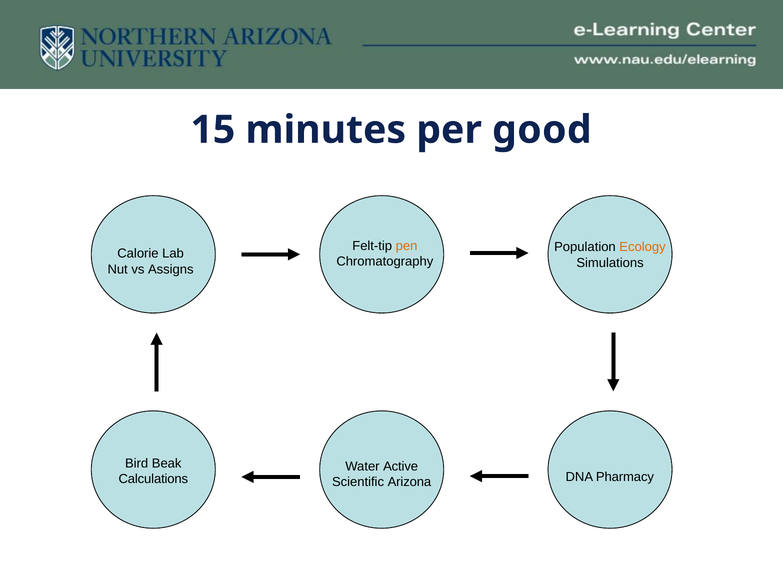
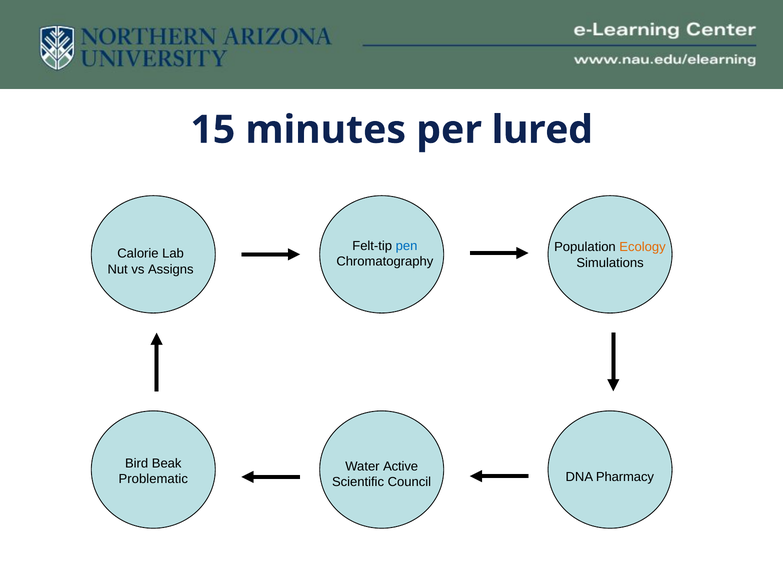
good: good -> lured (542, 130)
pen colour: orange -> blue (407, 246)
Calculations: Calculations -> Problematic (153, 479)
Arizona: Arizona -> Council (409, 482)
